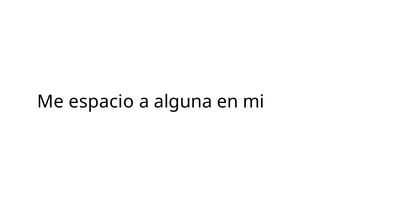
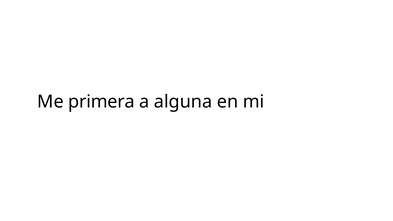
espacio: espacio -> primera (101, 102)
